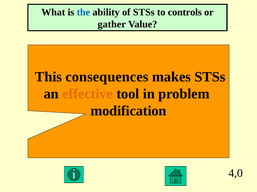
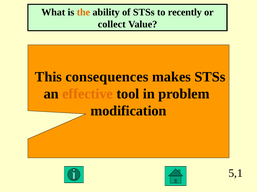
the colour: blue -> orange (83, 12)
controls: controls -> recently (185, 12)
gather: gather -> collect (112, 24)
4,0: 4,0 -> 5,1 (236, 174)
